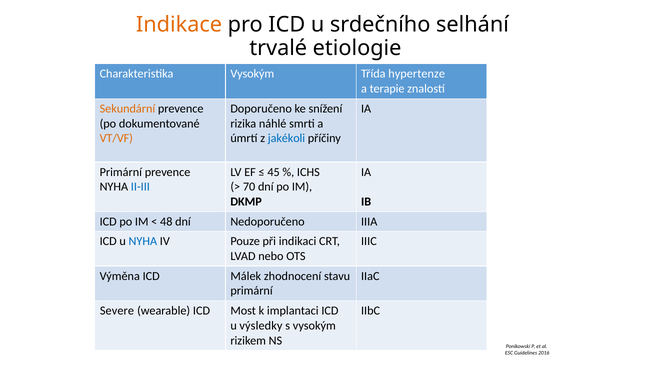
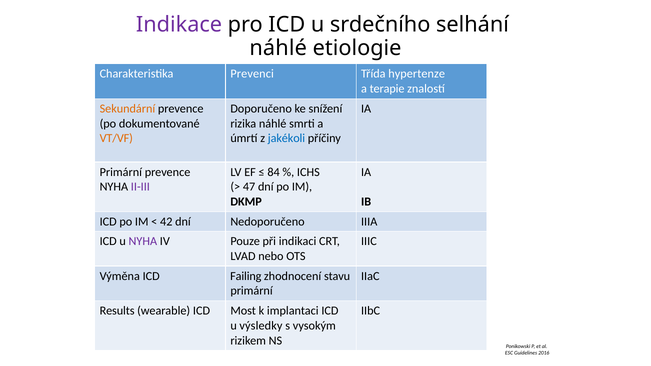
Indikace colour: orange -> purple (179, 25)
trvalé: trvalé -> náhlé (278, 48)
Charakteristika Vysokým: Vysokým -> Prevenci (252, 74)
45: 45 -> 84 (274, 172)
II-III colour: blue -> purple (140, 187)
70: 70 -> 47 (249, 187)
48: 48 -> 42 (166, 222)
NYHA colour: blue -> purple (143, 242)
Málek: Málek -> Failing (246, 276)
Severe: Severe -> Results (117, 311)
